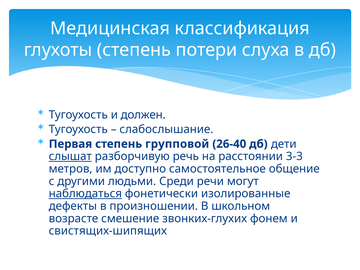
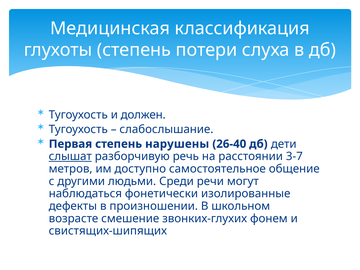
групповой: групповой -> нарушены (177, 144)
3-3: 3-3 -> 3-7 (294, 156)
наблюдаться underline: present -> none (85, 194)
